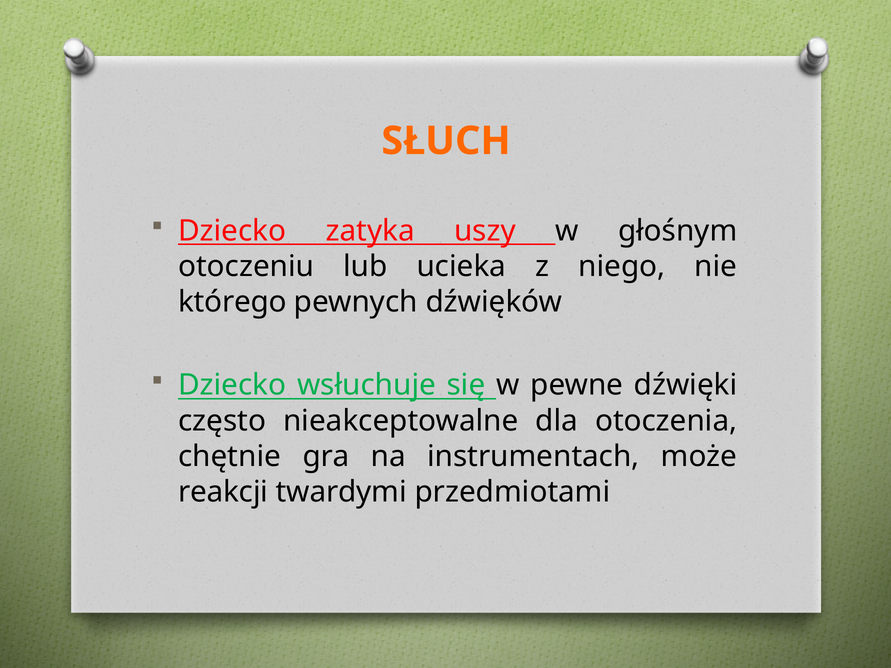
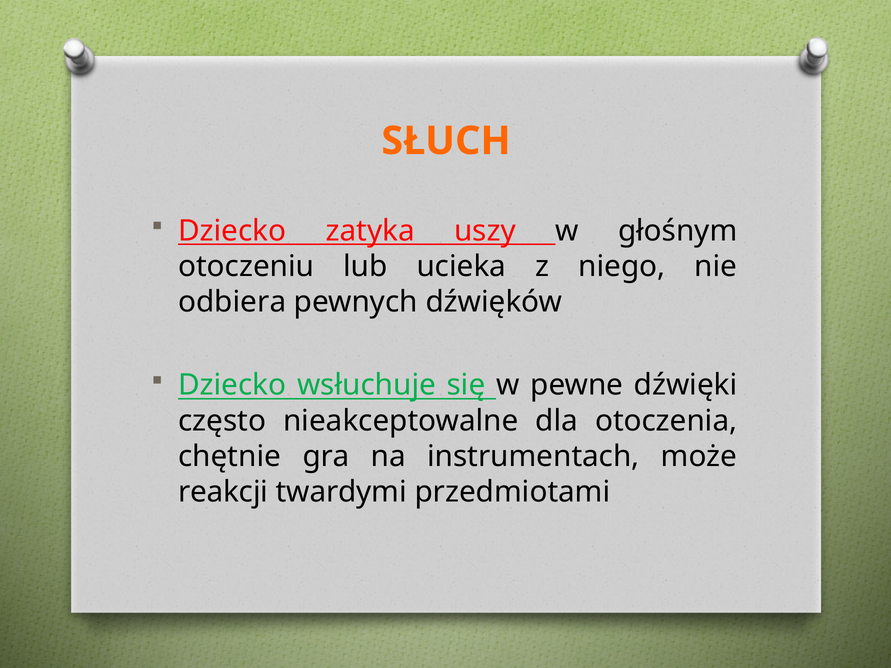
którego: którego -> odbiera (232, 302)
